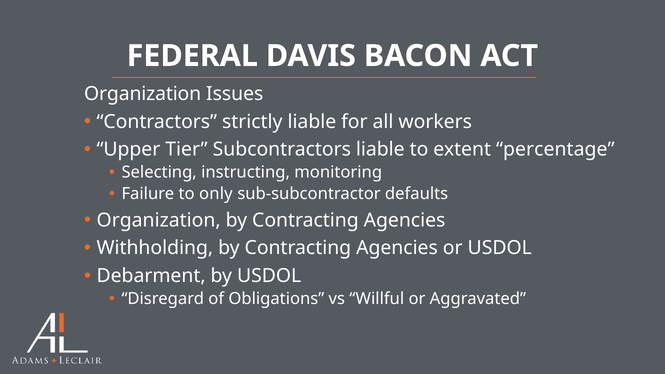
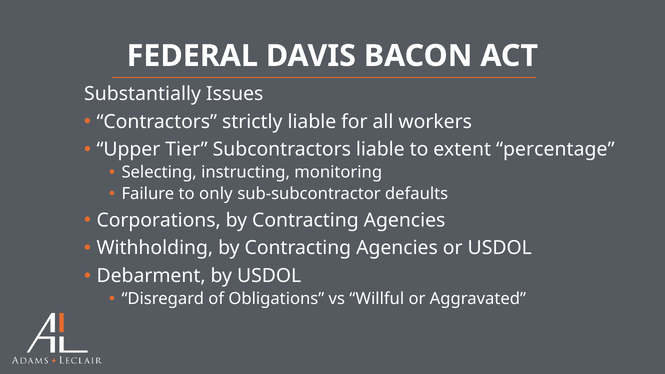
Organization: Organization -> Substantially (143, 94)
Organization: Organization -> Corporations (159, 220)
